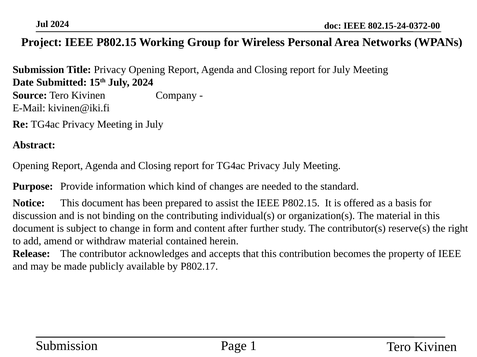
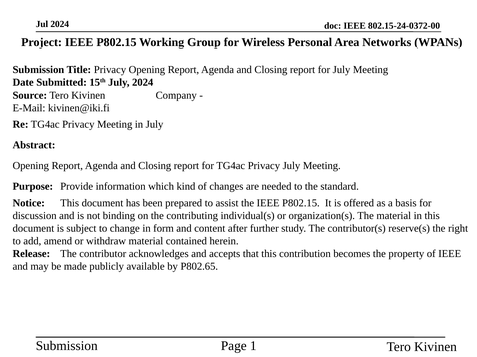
P802.17: P802.17 -> P802.65 (199, 267)
